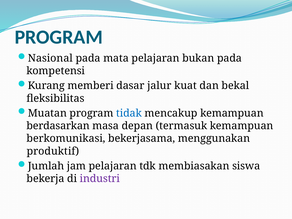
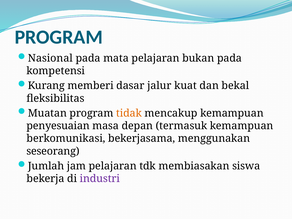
tidak colour: blue -> orange (129, 113)
berdasarkan: berdasarkan -> penyesuaian (58, 126)
produktif: produktif -> seseorang (53, 151)
